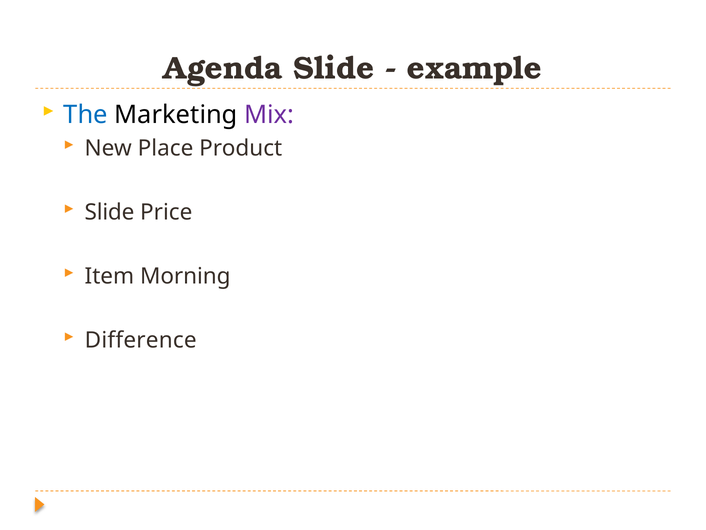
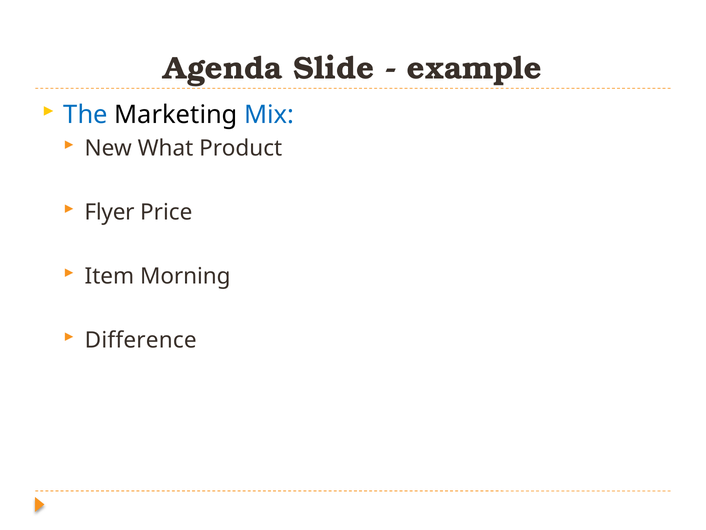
Mix colour: purple -> blue (269, 115)
Place: Place -> What (165, 148)
Slide: Slide -> Flyer (109, 212)
